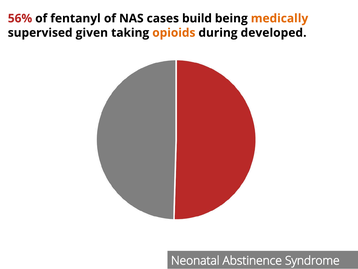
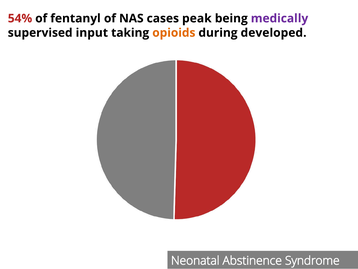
56%: 56% -> 54% (20, 18)
build: build -> peak (197, 18)
medically colour: orange -> purple (280, 18)
given: given -> input (92, 33)
